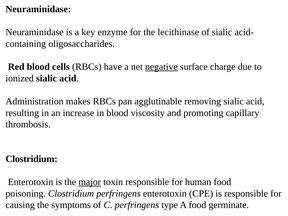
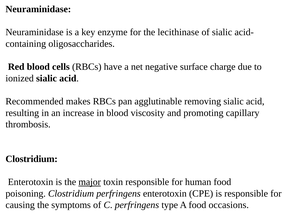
negative underline: present -> none (161, 67)
Administration: Administration -> Recommended (35, 101)
germinate: germinate -> occasions (229, 205)
